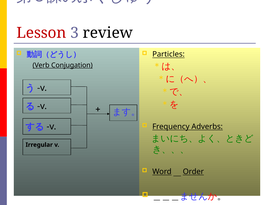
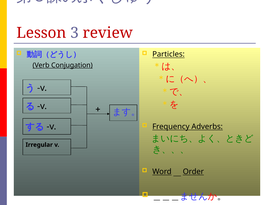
review colour: black -> red (108, 33)
